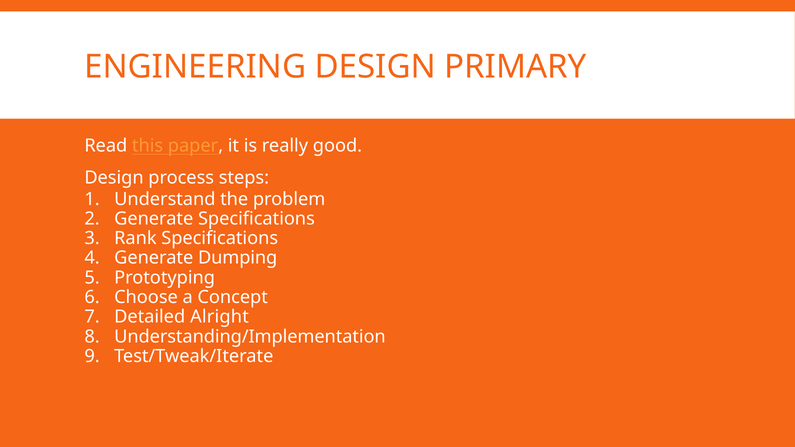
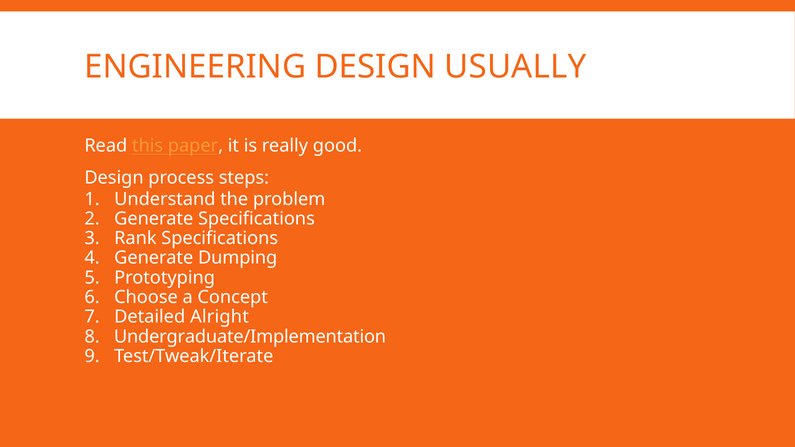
PRIMARY: PRIMARY -> USUALLY (515, 67)
Understanding/Implementation: Understanding/Implementation -> Undergraduate/Implementation (250, 337)
